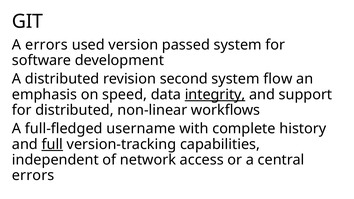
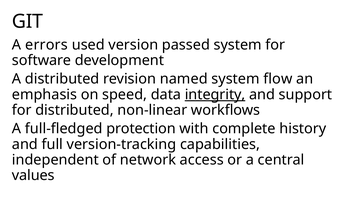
second: second -> named (184, 79)
username: username -> protection (141, 129)
full underline: present -> none (52, 144)
errors: errors -> values (33, 176)
